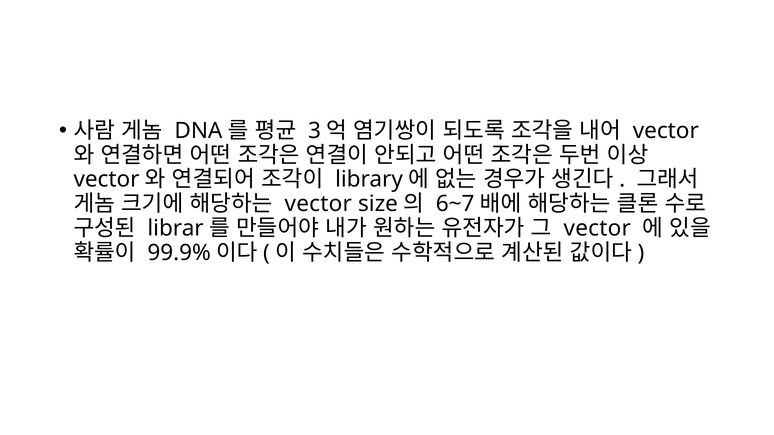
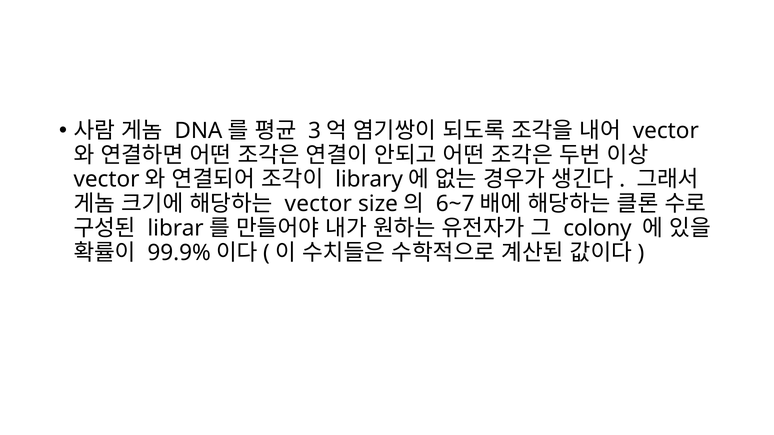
vector: vector -> colony (597, 228)
